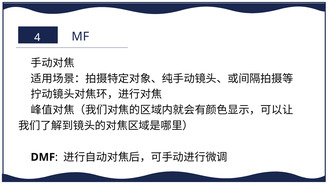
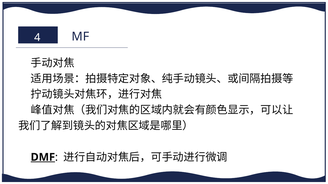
DMF underline: none -> present (43, 158)
